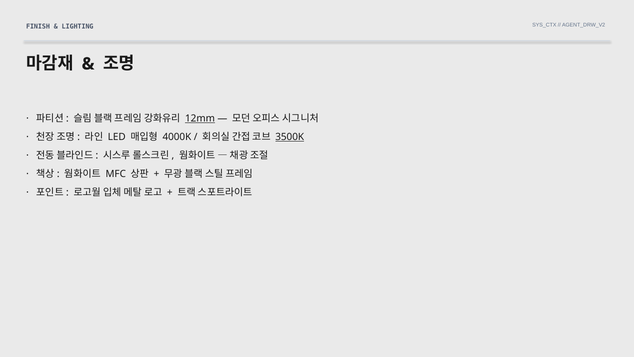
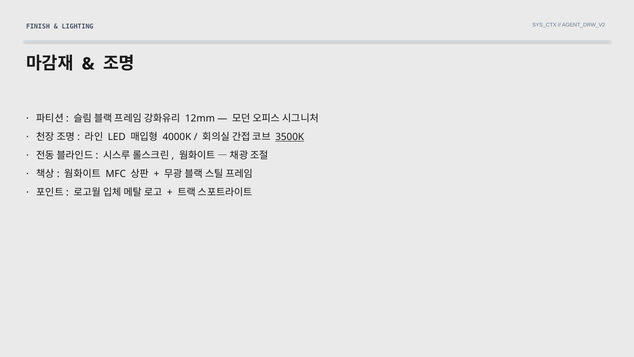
12mm underline: present -> none (200, 118)
